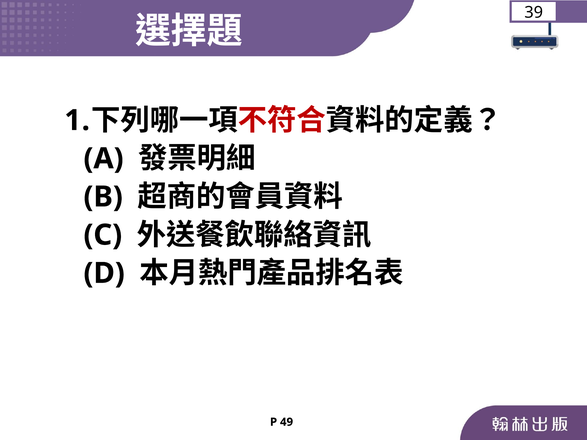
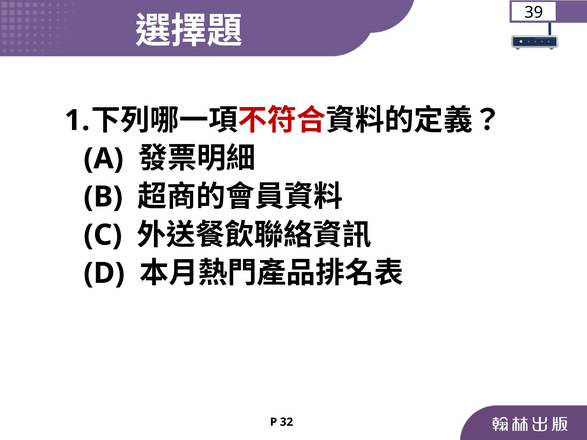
49: 49 -> 32 (287, 422)
